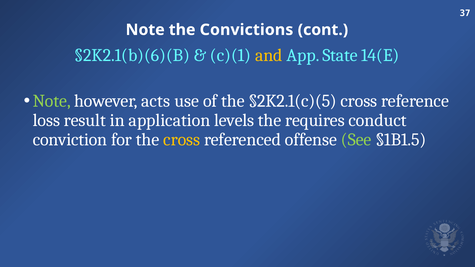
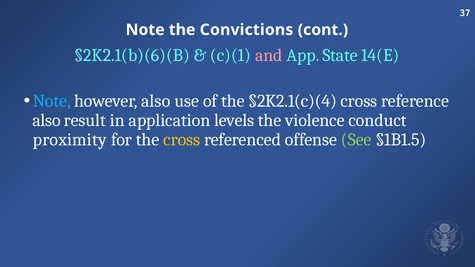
and colour: yellow -> pink (269, 55)
Note colour: light green -> light blue (52, 101)
however acts: acts -> also (156, 101)
§2K2.1(c)(5: §2K2.1(c)(5 -> §2K2.1(c)(4 (293, 101)
loss: loss -> also (46, 120)
requires: requires -> violence (315, 120)
conviction: conviction -> proximity (70, 140)
